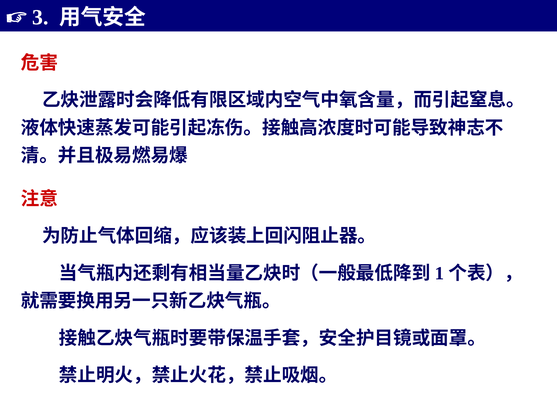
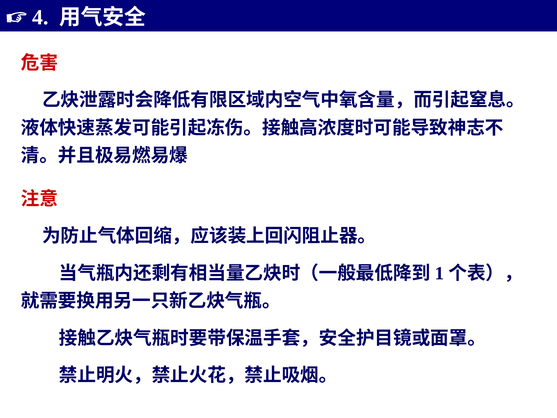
3: 3 -> 4 (40, 17)
